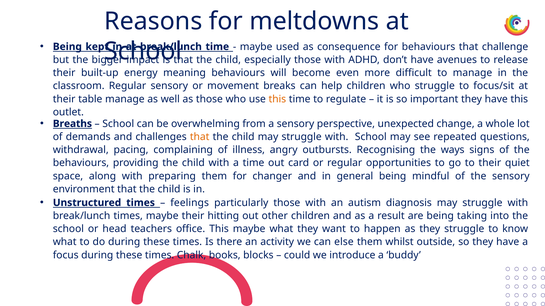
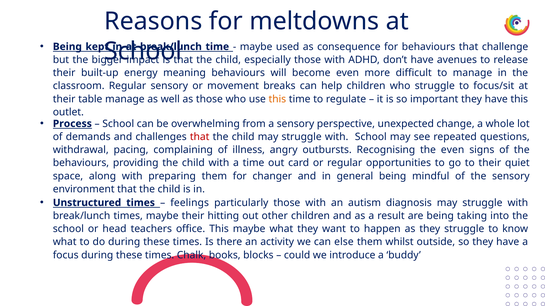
Breaths: Breaths -> Process (72, 124)
that colour: orange -> red (200, 137)
the ways: ways -> even (453, 150)
